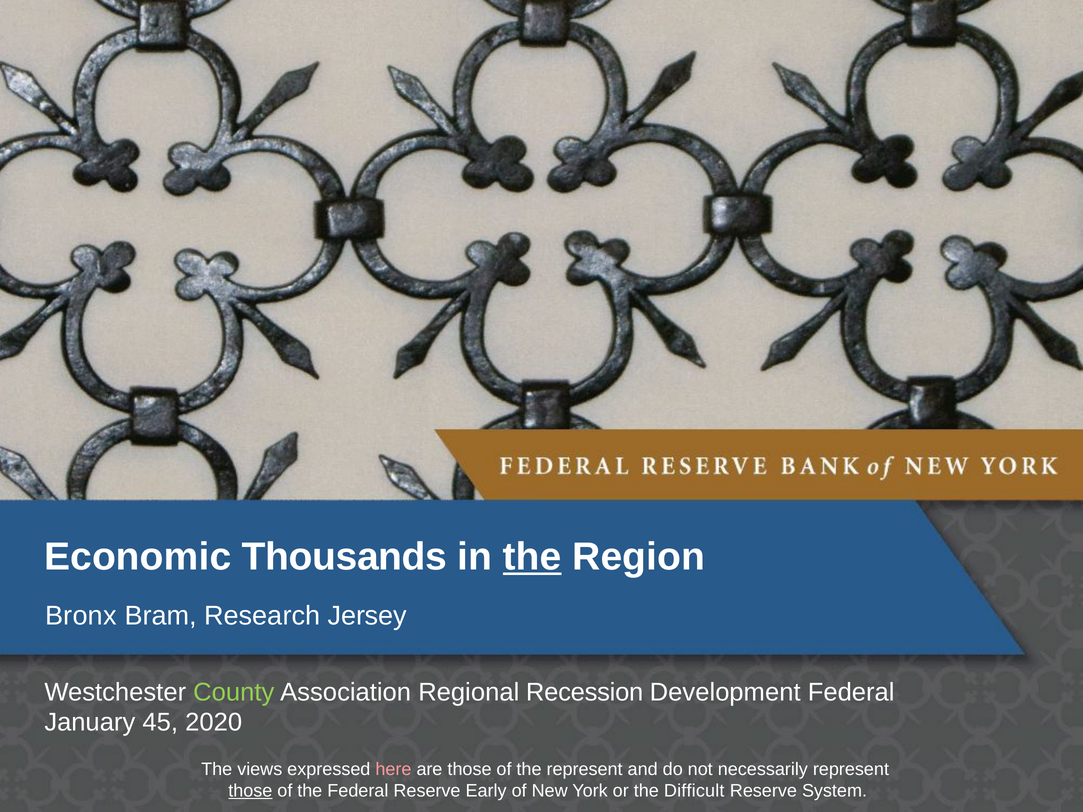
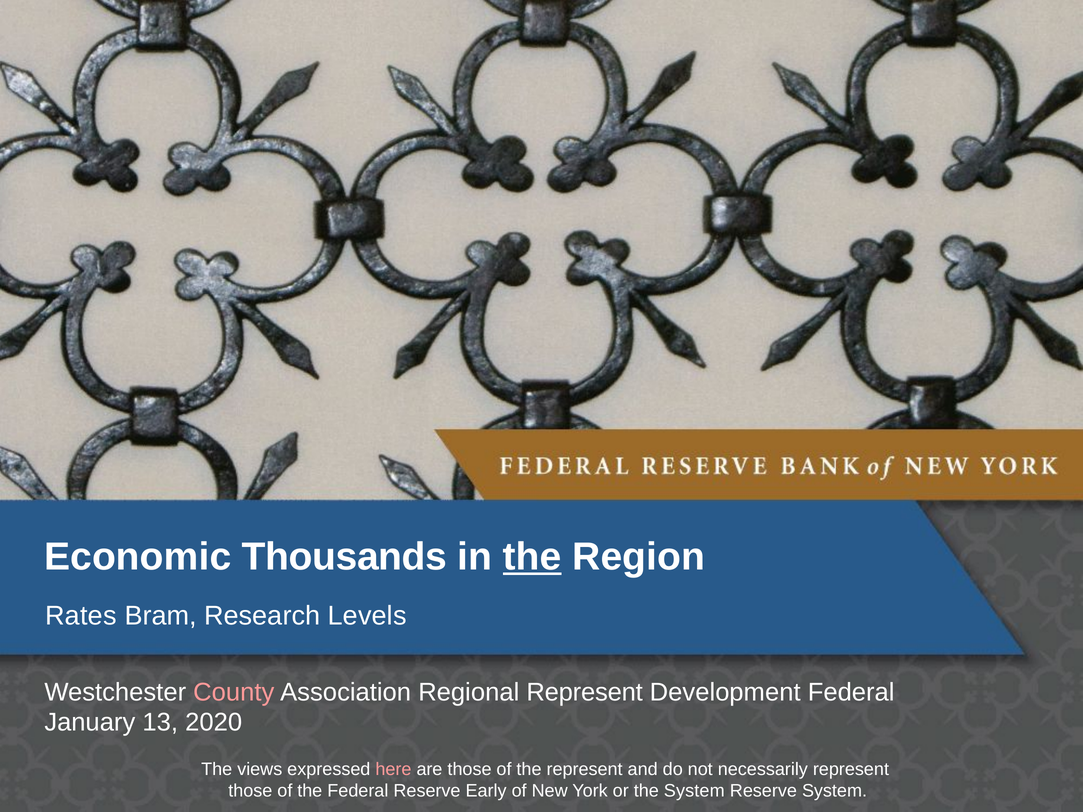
Bronx: Bronx -> Rates (81, 616)
Jersey: Jersey -> Levels (367, 616)
County colour: light green -> pink (234, 692)
Regional Recession: Recession -> Represent (585, 692)
45: 45 -> 13 (160, 723)
those underline: present -> none (250, 791)
the Difficult: Difficult -> System (694, 791)
